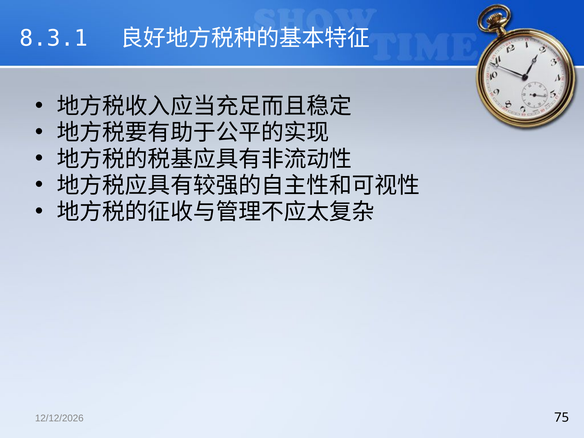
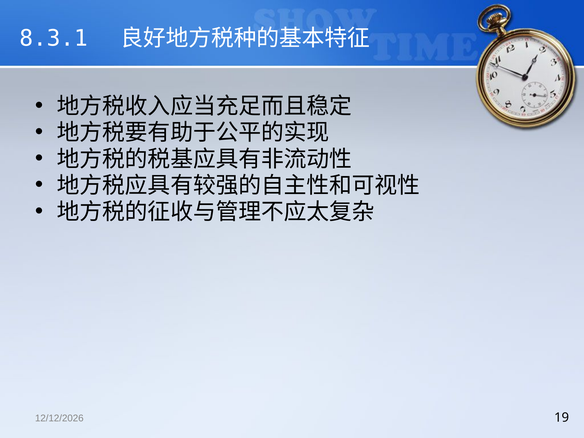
75: 75 -> 19 (562, 417)
